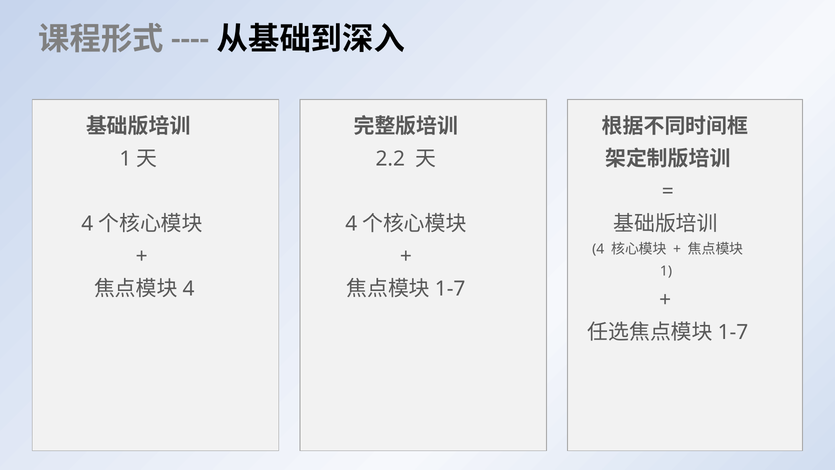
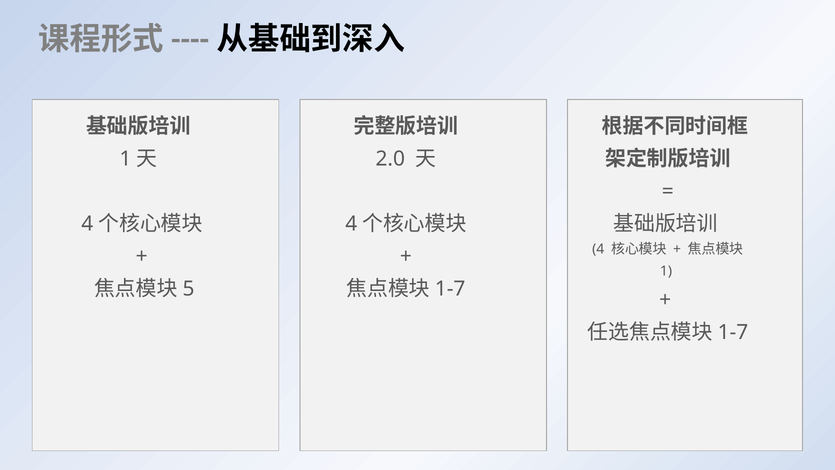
2.2: 2.2 -> 2.0 (390, 159)
4: 4 -> 5 (189, 289)
